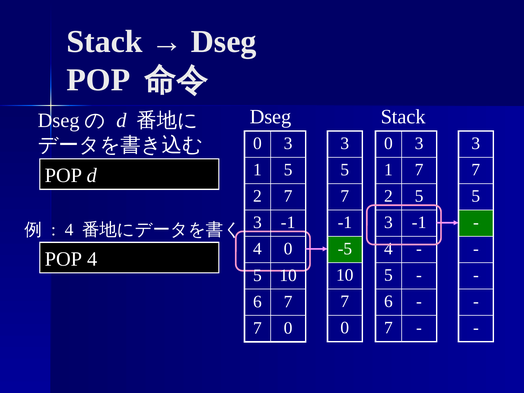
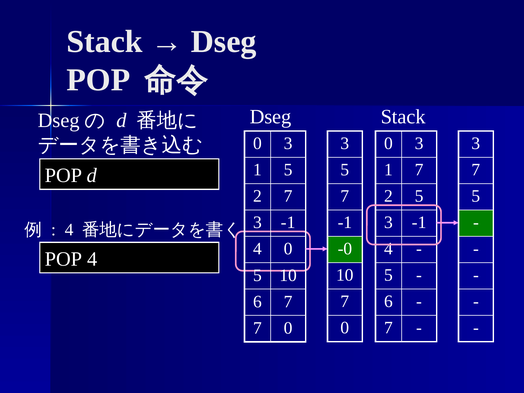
-5: -5 -> -0 (345, 249)
